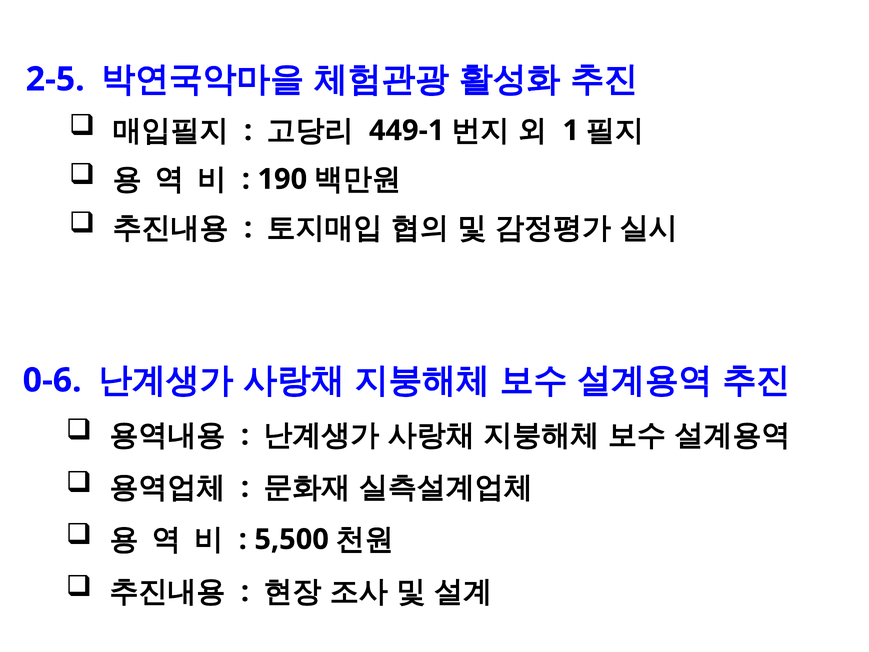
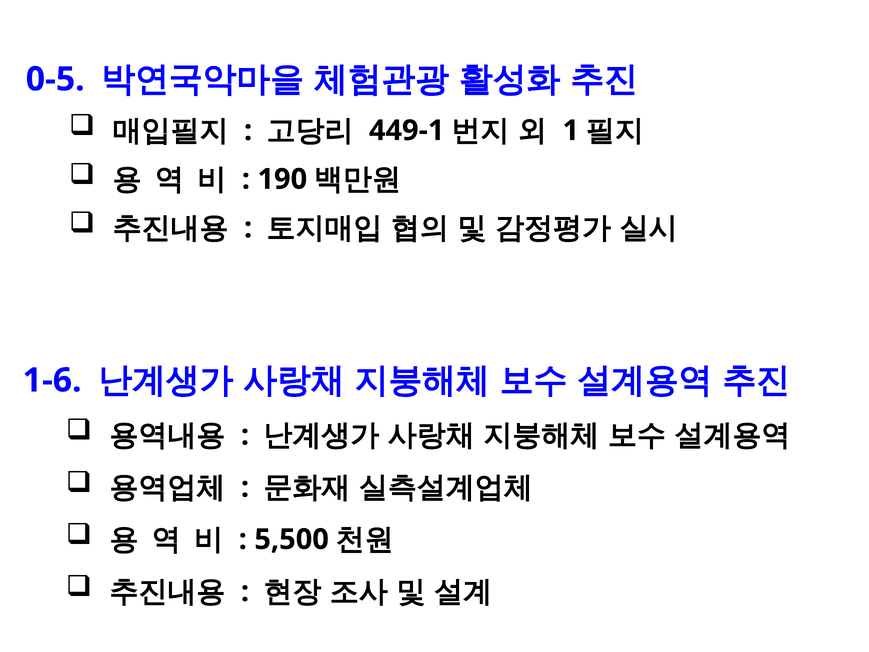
2-5: 2-5 -> 0-5 (55, 79)
0-6: 0-6 -> 1-6 (52, 380)
